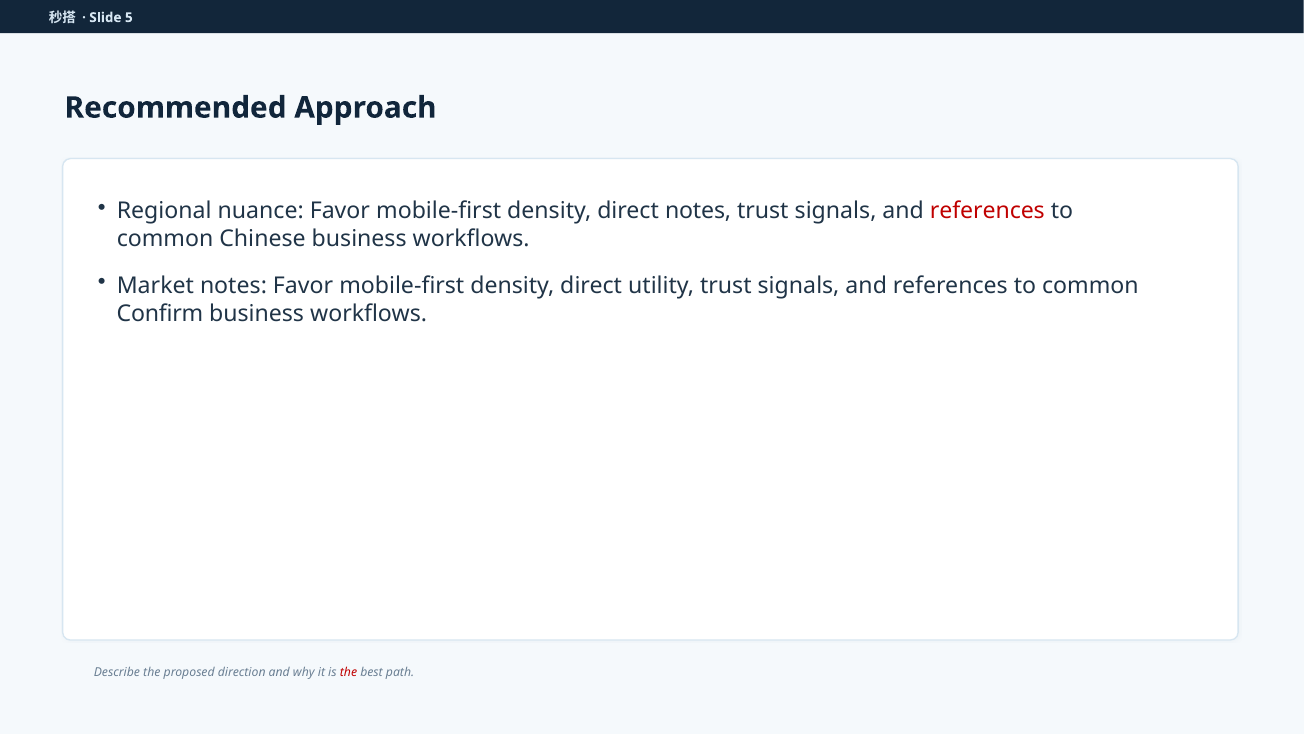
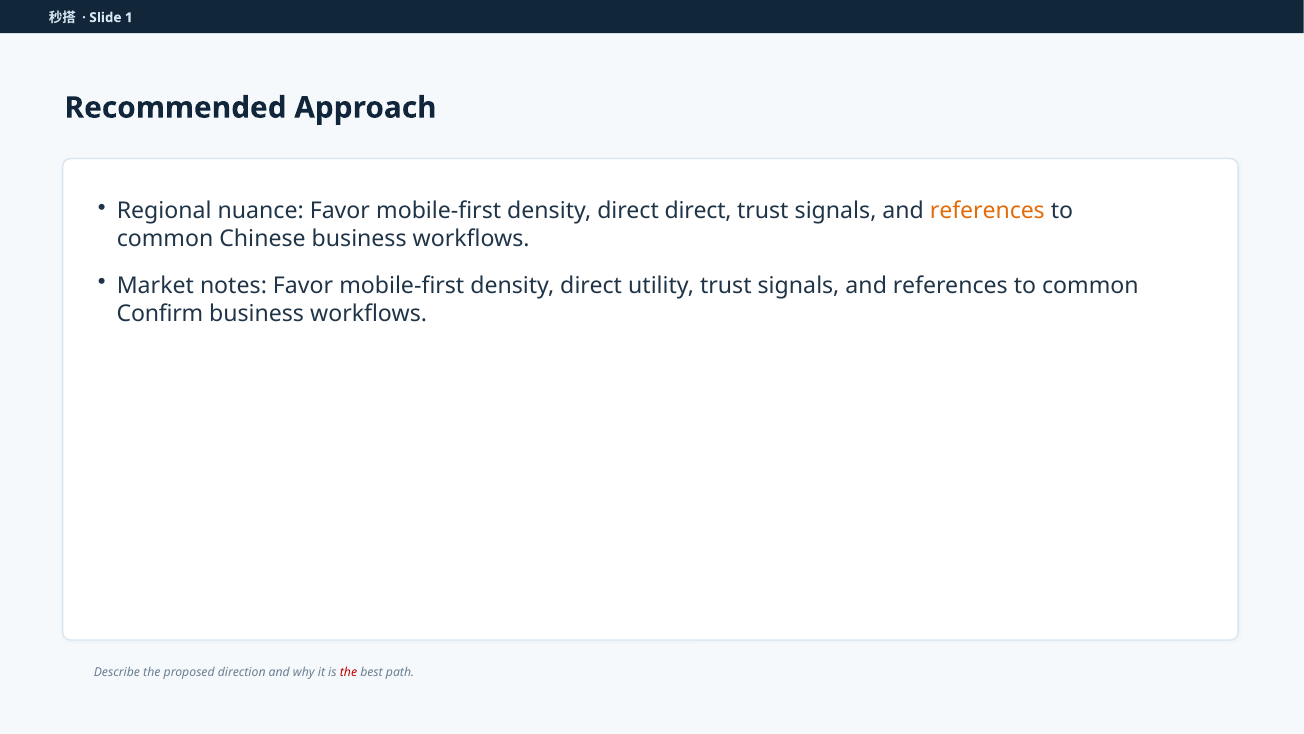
5: 5 -> 1 (129, 18)
direct notes: notes -> direct (698, 211)
references colour: red -> orange (987, 211)
